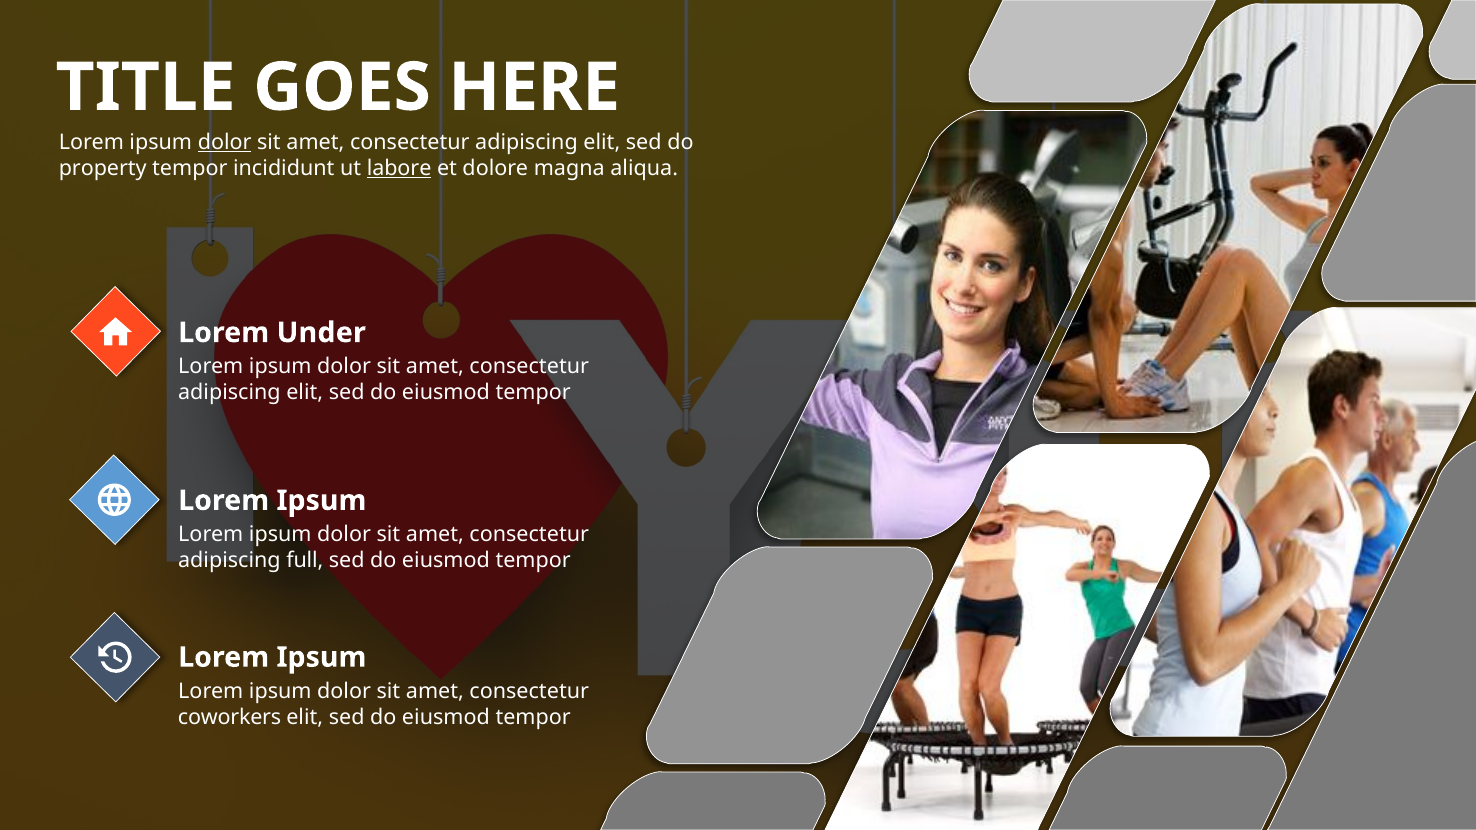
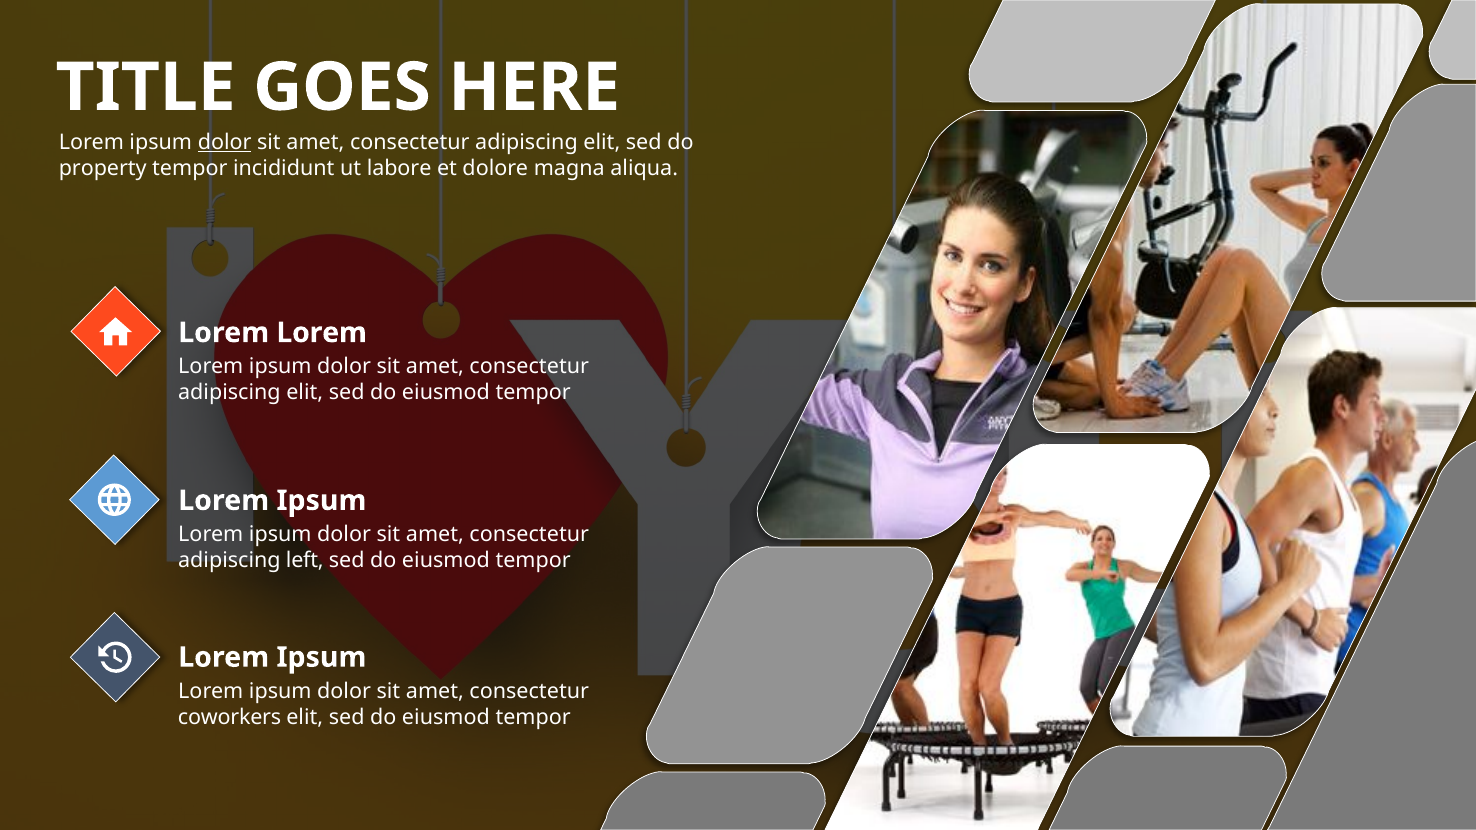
labore underline: present -> none (399, 168)
Under: Under -> Lorem (322, 333)
full: full -> left (305, 560)
